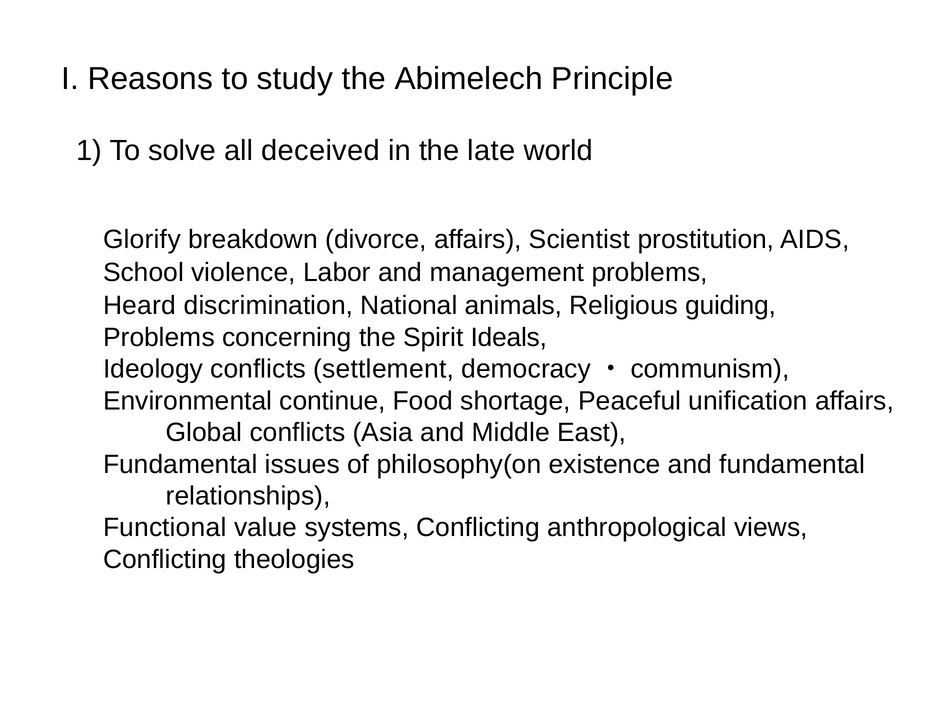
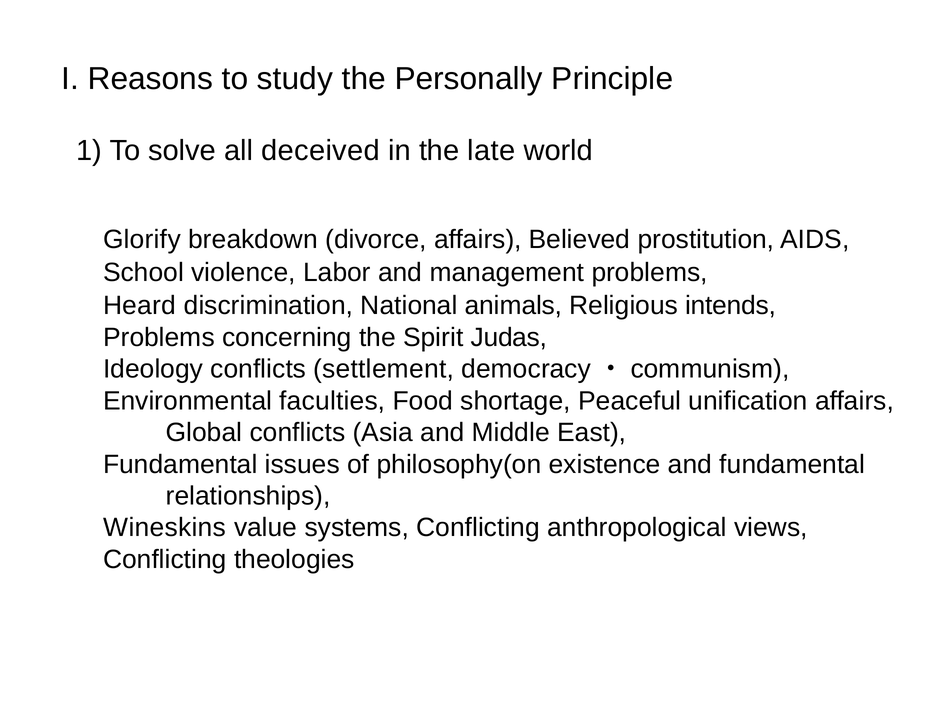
Abimelech: Abimelech -> Personally (469, 79)
Scientist: Scientist -> Believed (579, 239)
guiding: guiding -> intends (731, 306)
Ideals: Ideals -> Judas (509, 337)
continue: continue -> faculties (332, 401)
Functional: Functional -> Wineskins (165, 528)
